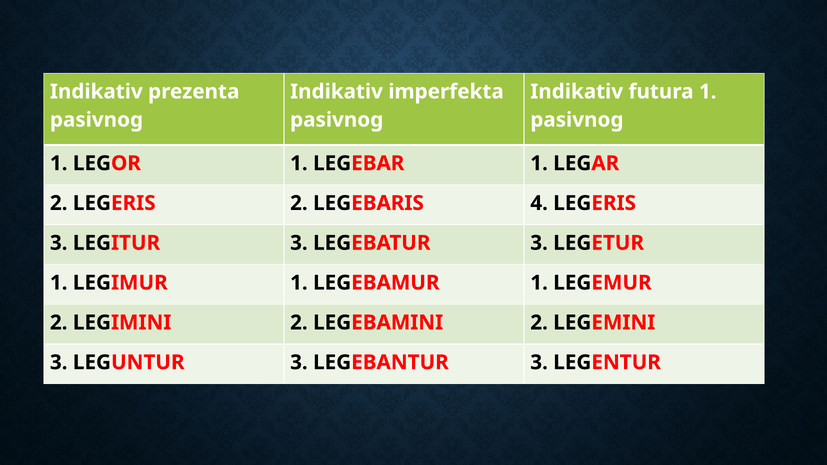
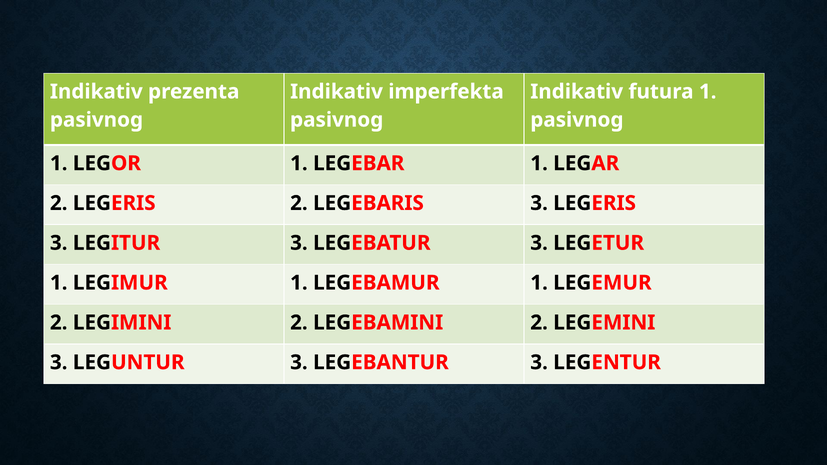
LEGEBARIS 4: 4 -> 3 (539, 203)
